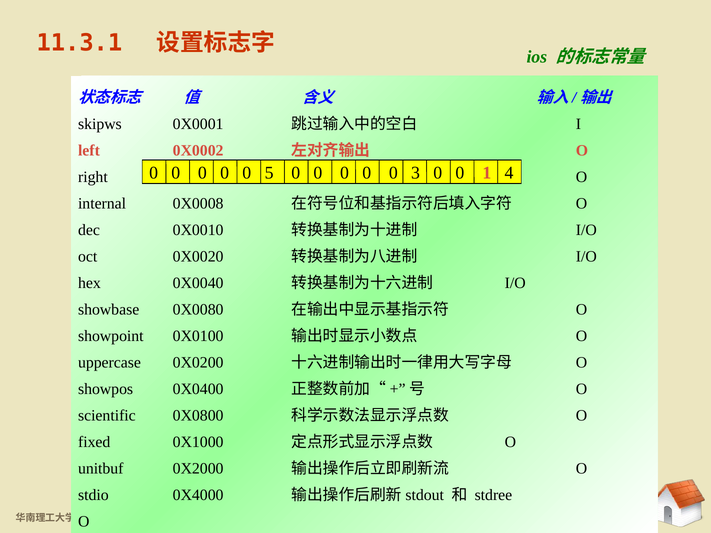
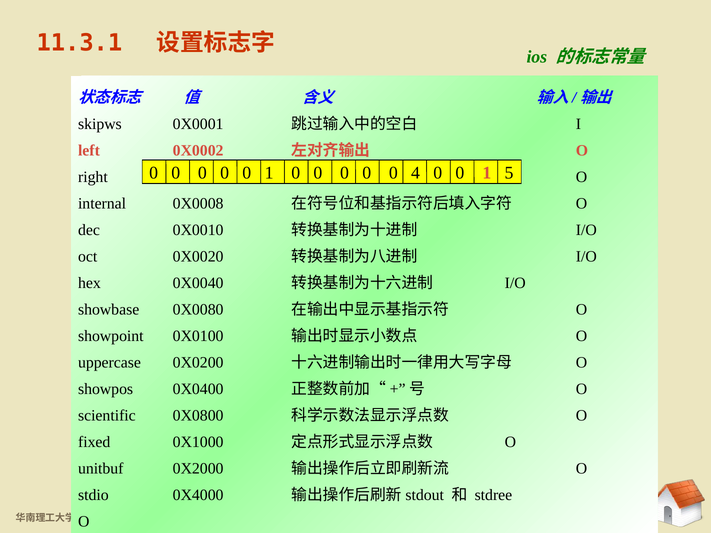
5: 5 -> 1 (269, 173)
3: 3 -> 4 (416, 173)
4: 4 -> 5 (509, 173)
